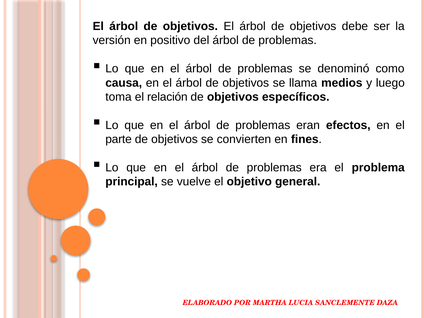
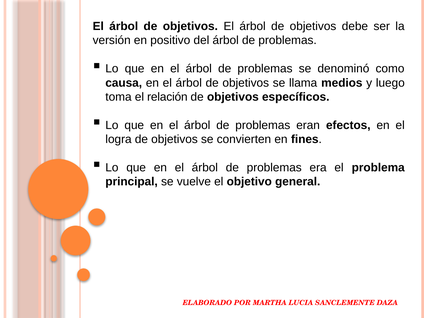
parte: parte -> logra (119, 139)
